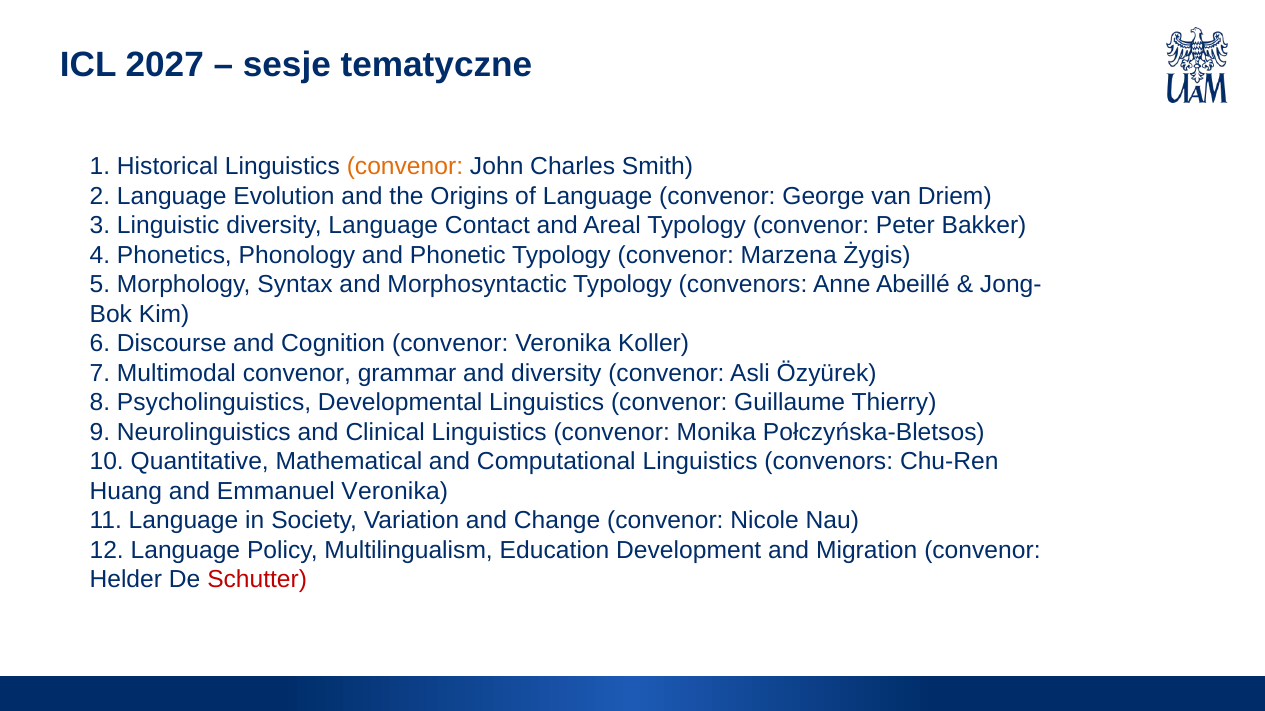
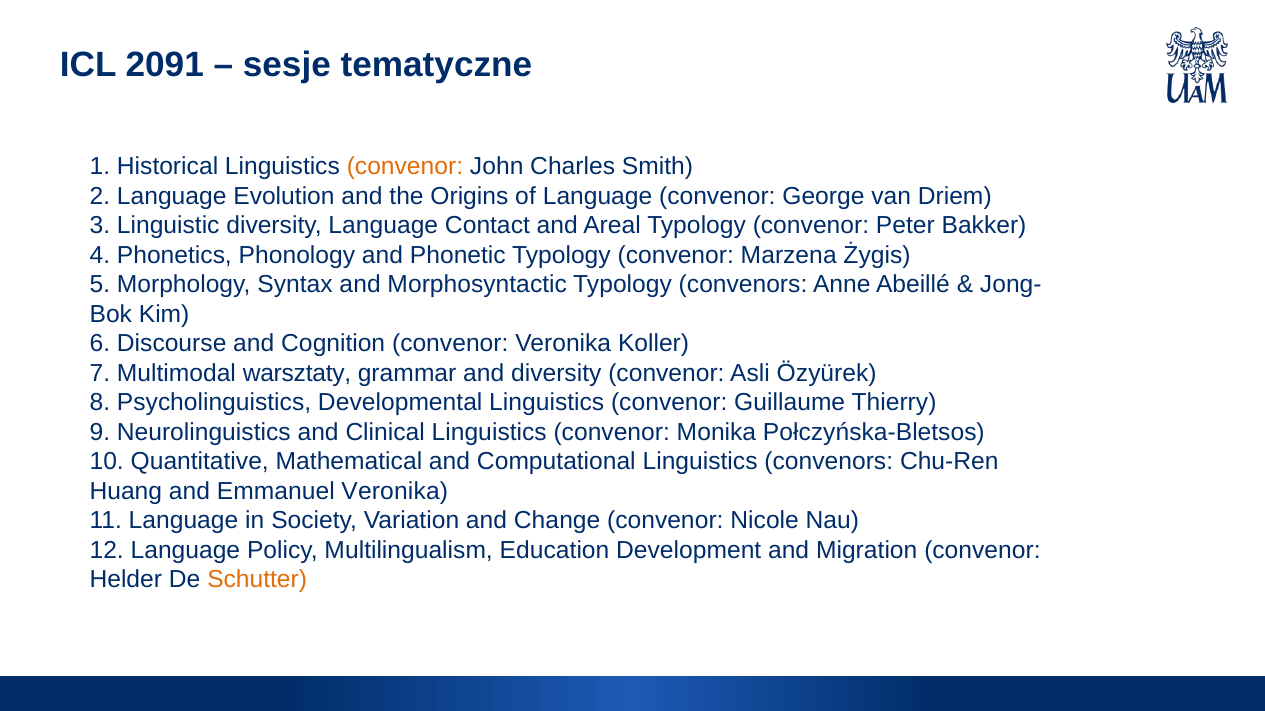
2027: 2027 -> 2091 (165, 65)
Multimodal convenor: convenor -> warsztaty (297, 374)
Schutter colour: red -> orange (257, 580)
